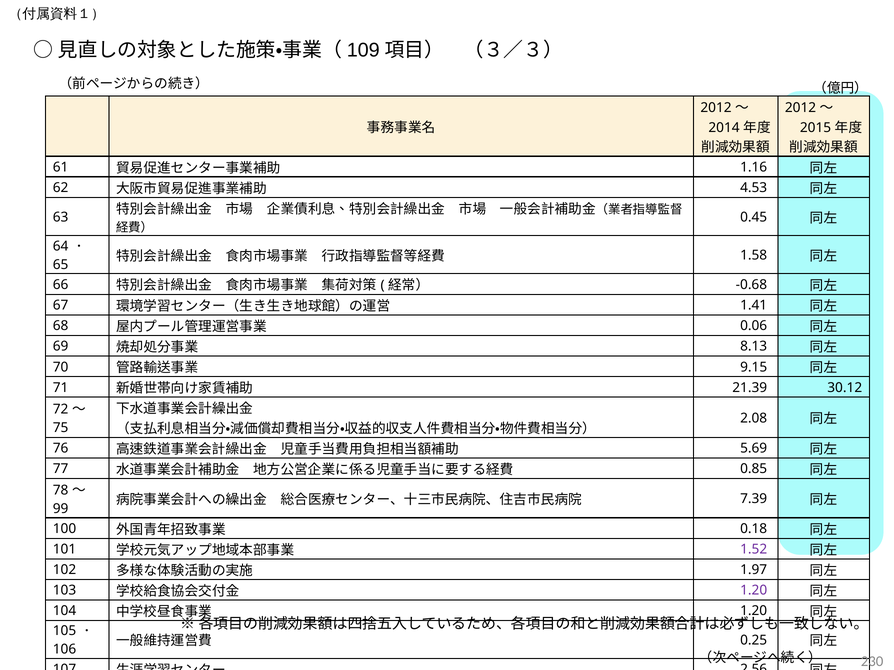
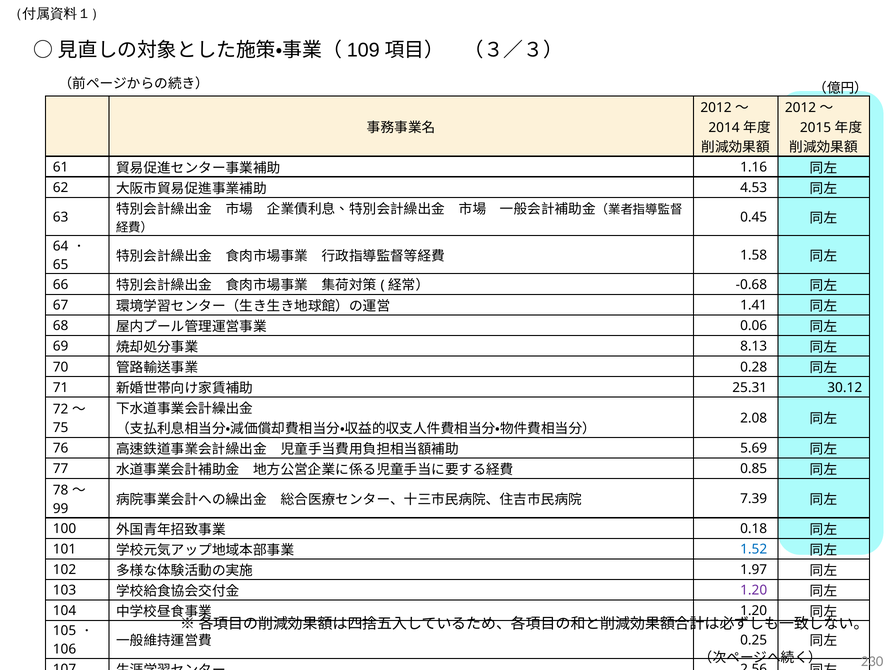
9.15: 9.15 -> 0.28 (754, 367)
21.39: 21.39 -> 25.31 (750, 388)
1.52 colour: purple -> blue (754, 550)
